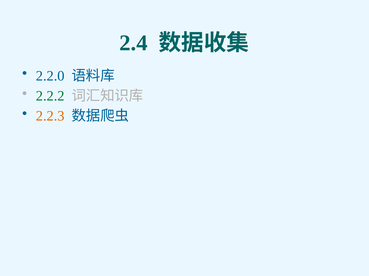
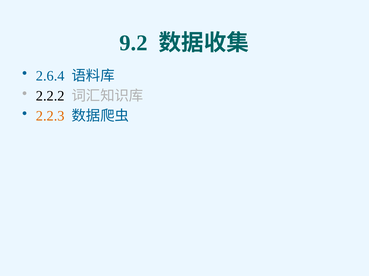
2.4: 2.4 -> 9.2 (134, 43)
2.2.0: 2.2.0 -> 2.6.4 (50, 76)
2.2.2 colour: green -> black (50, 96)
